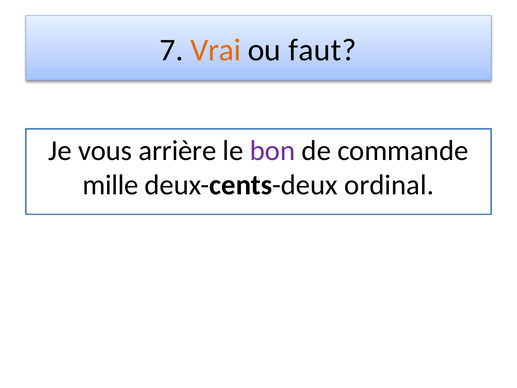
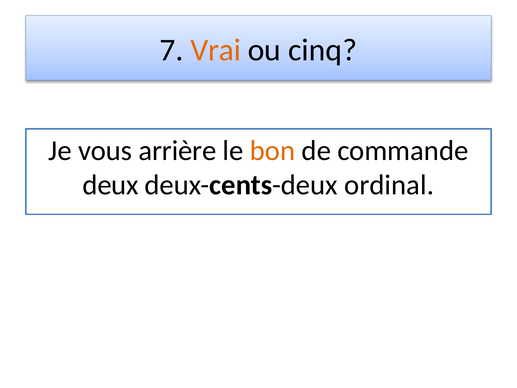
faut: faut -> cinq (323, 50)
bon colour: purple -> orange (273, 151)
mille: mille -> deux (111, 185)
